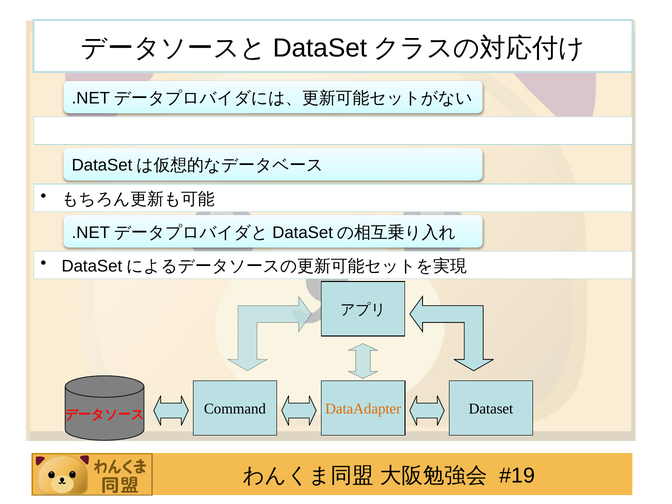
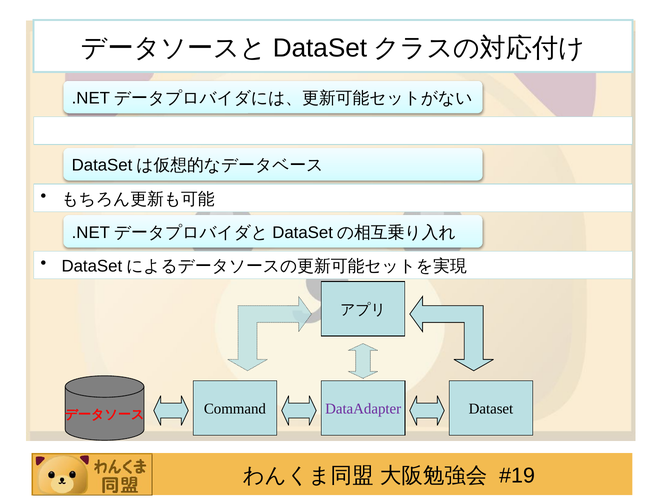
DataAdapter colour: orange -> purple (363, 409)
